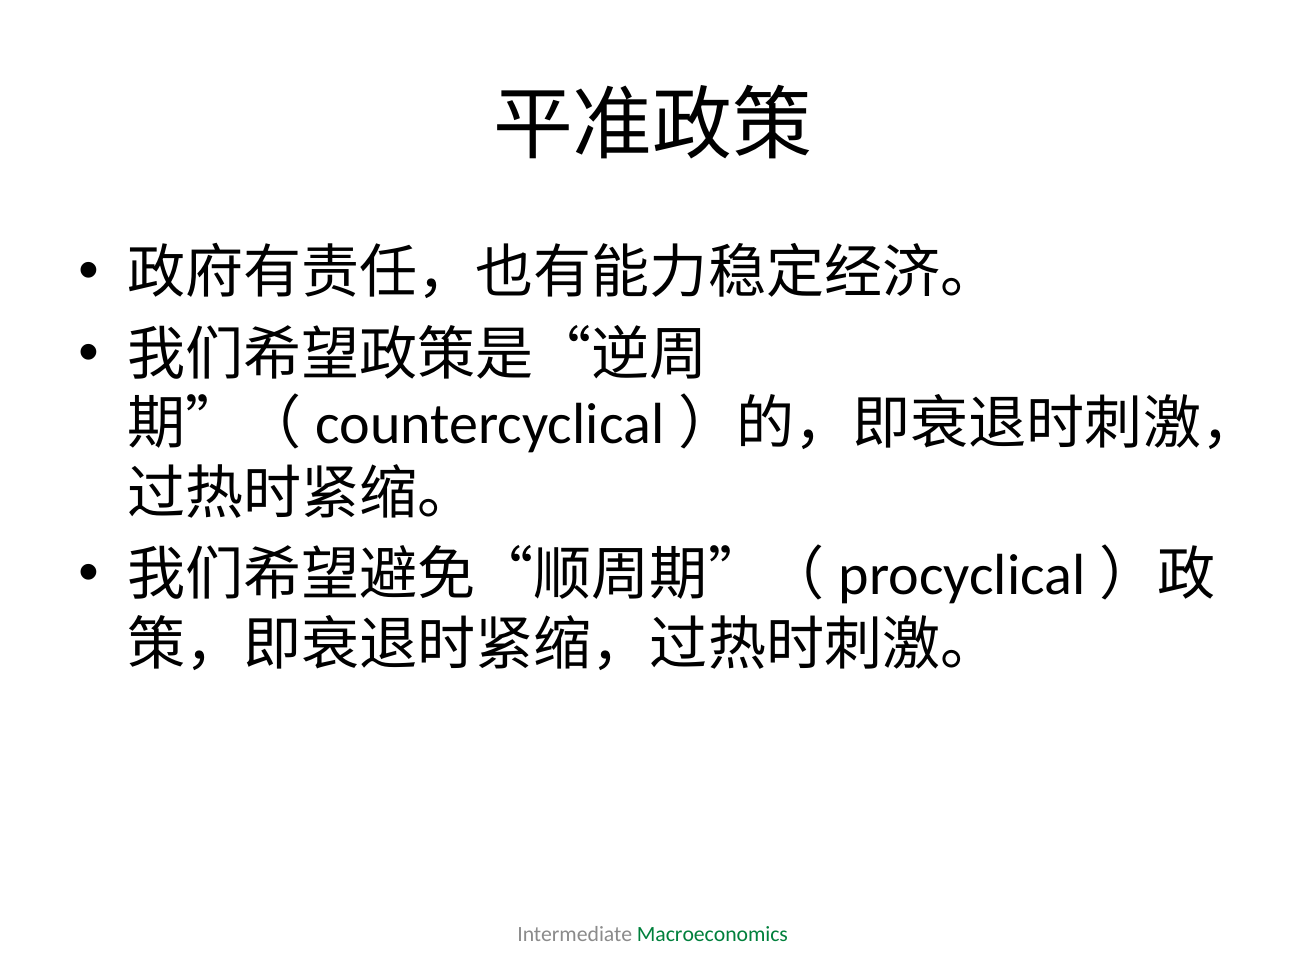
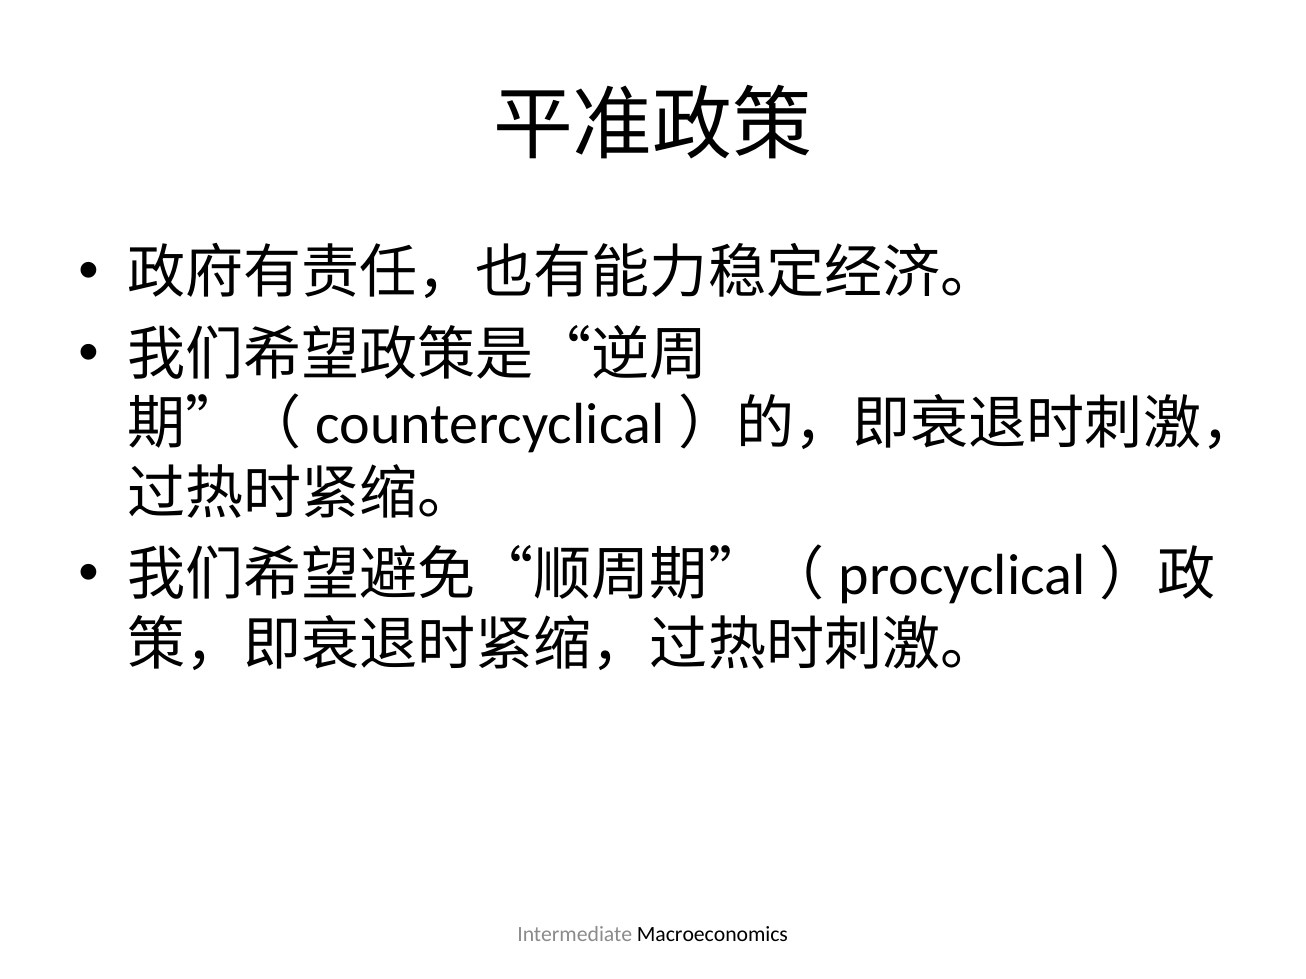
Macroeconomics colour: green -> black (712, 935)
